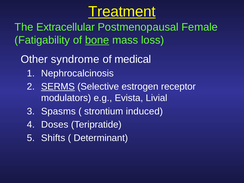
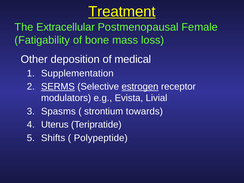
bone underline: present -> none (97, 40)
syndrome: syndrome -> deposition (75, 59)
Nephrocalcinosis: Nephrocalcinosis -> Supplementation (77, 73)
estrogen underline: none -> present (140, 87)
induced: induced -> towards (144, 111)
Doses: Doses -> Uterus (55, 125)
Determinant: Determinant -> Polypeptide (101, 138)
